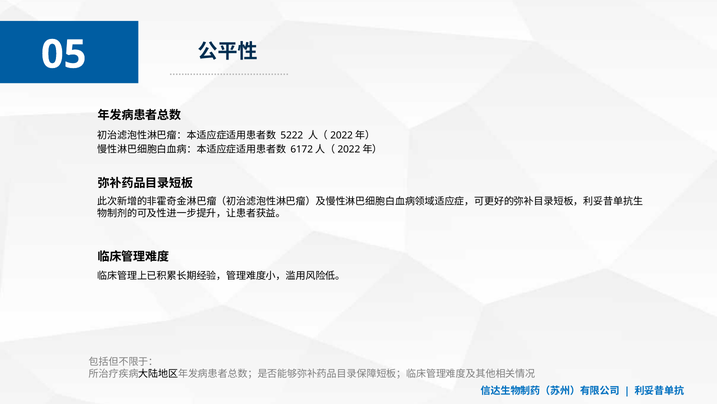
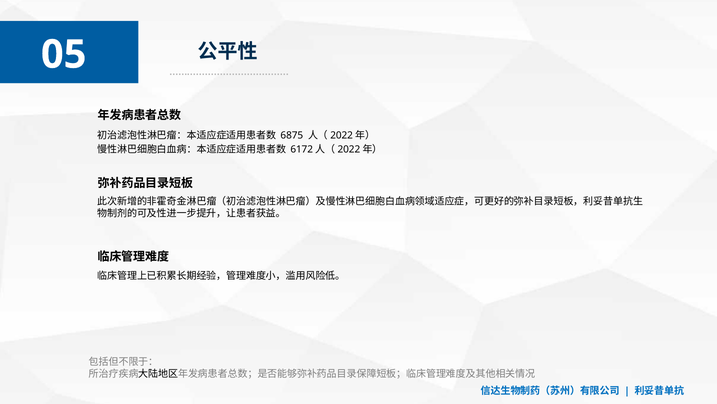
5222: 5222 -> 6875 (292, 135)
